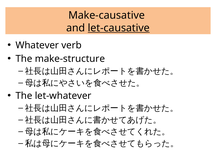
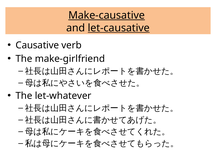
Make-causative underline: none -> present (107, 15)
Whatever: Whatever -> Causative (37, 45)
make-structure: make-structure -> make-girlfriend (70, 59)
